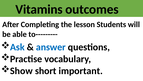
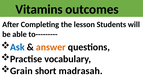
answer colour: blue -> orange (51, 47)
Show: Show -> Grain (21, 70)
important: important -> madrasah (81, 70)
